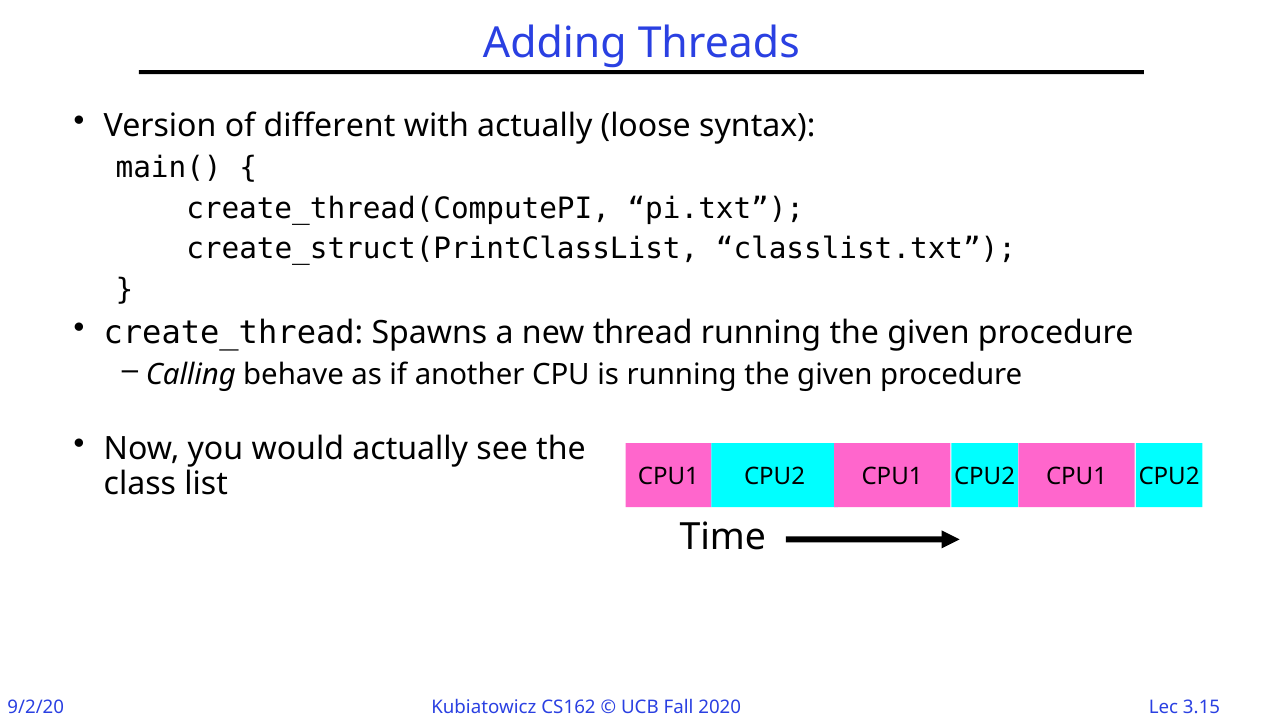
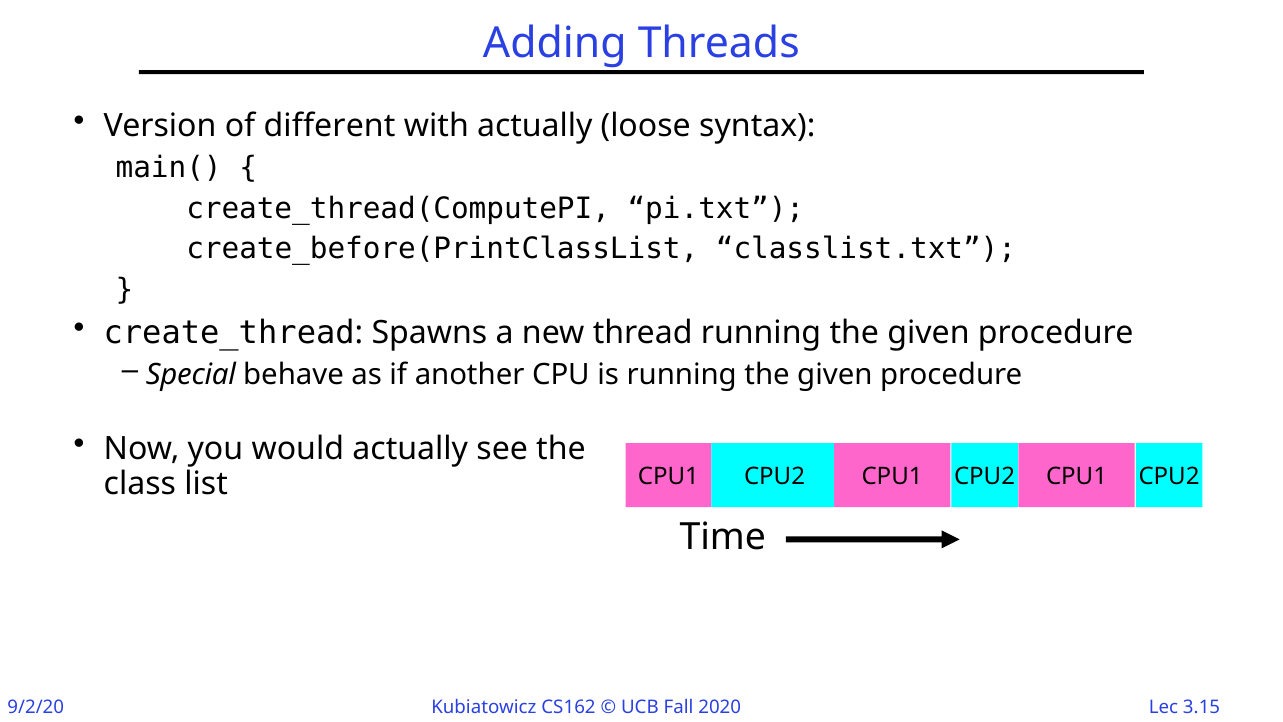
create_struct(PrintClassList: create_struct(PrintClassList -> create_before(PrintClassList (442, 249)
Calling: Calling -> Special (191, 374)
